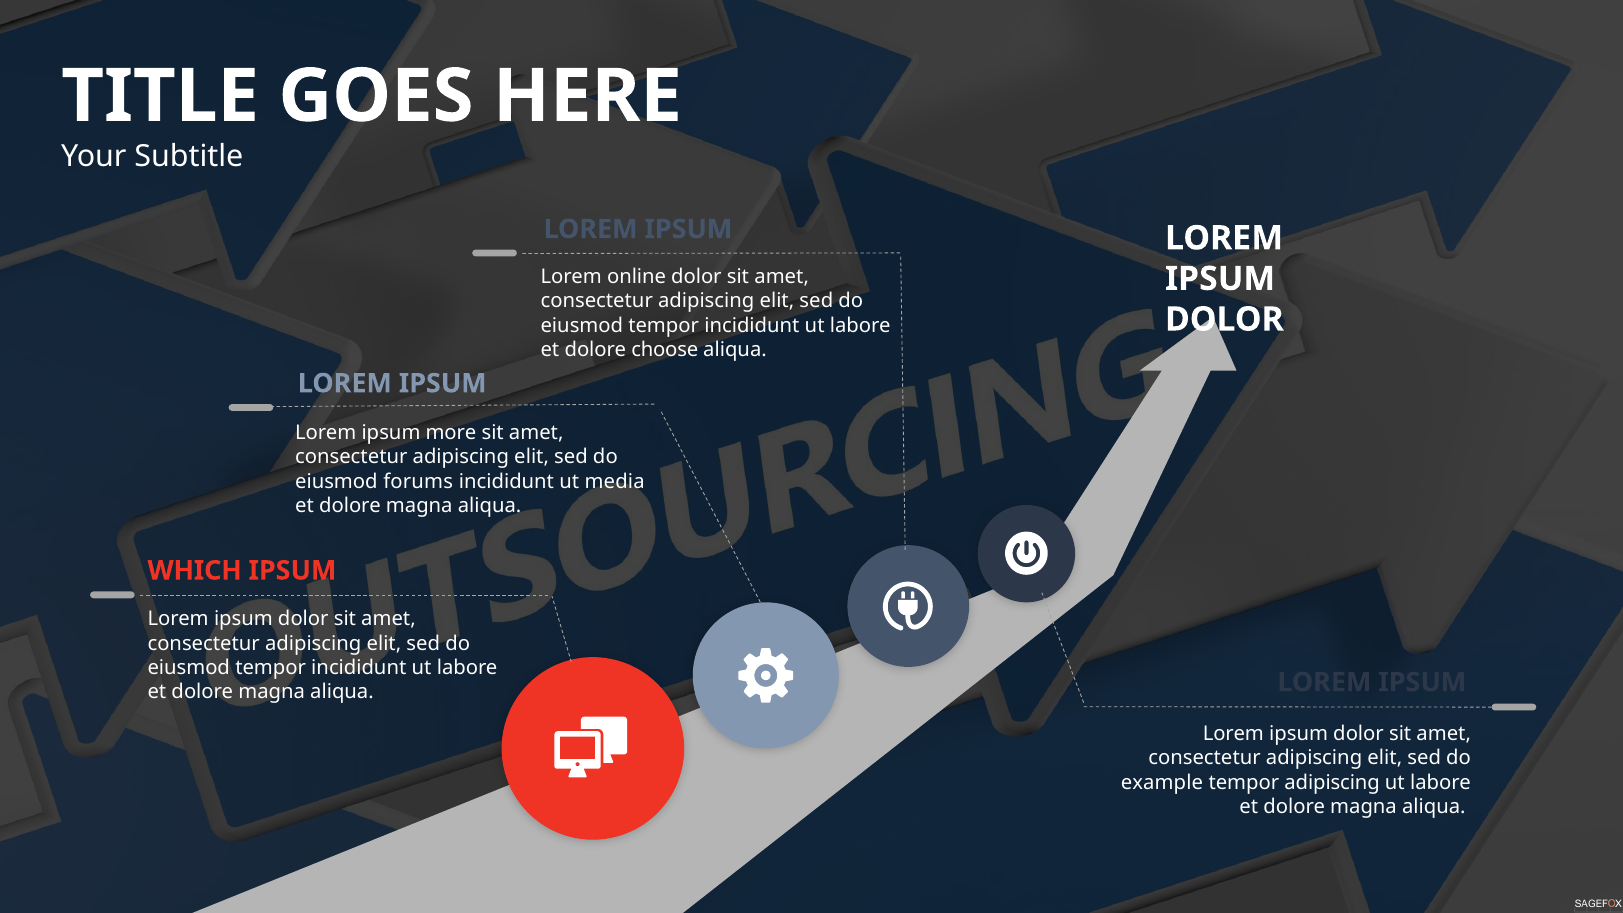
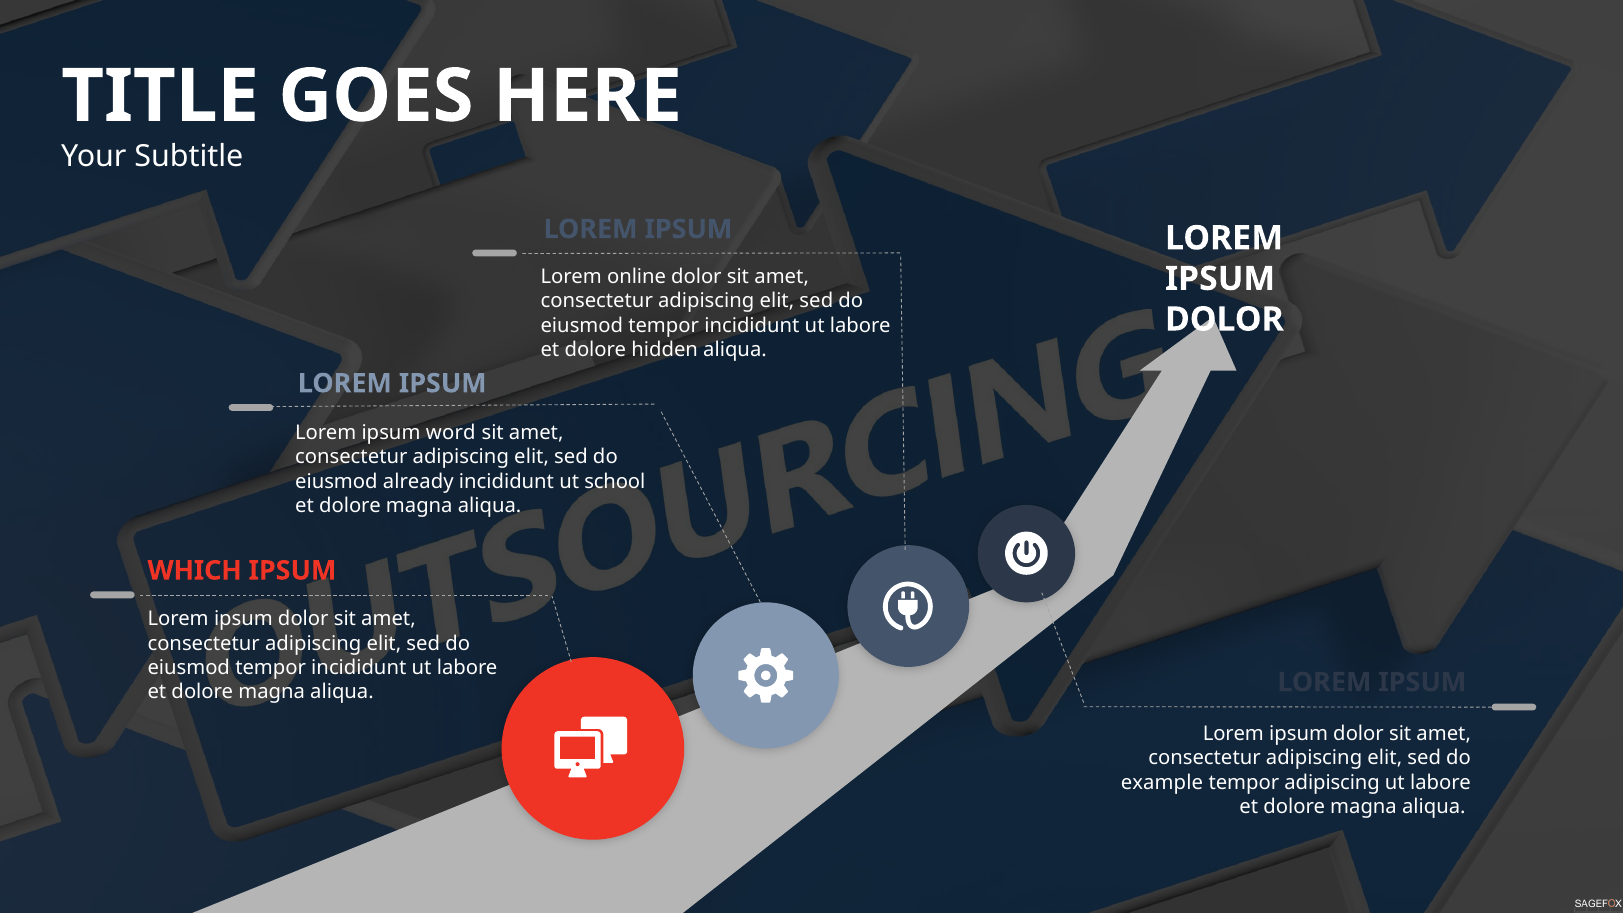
choose: choose -> hidden (665, 350)
more: more -> word (451, 433)
forums: forums -> already (418, 482)
media: media -> school (615, 482)
